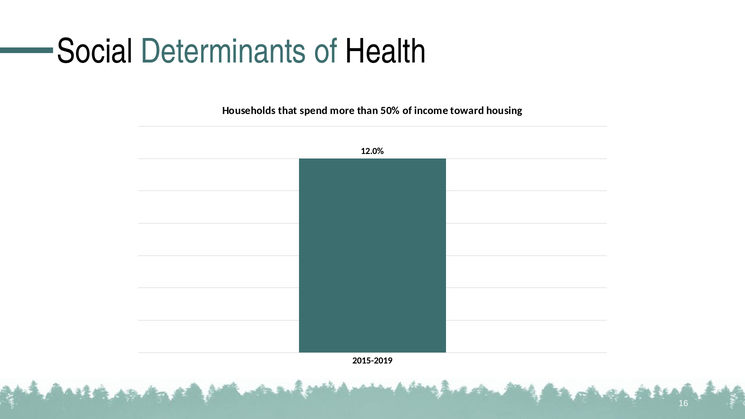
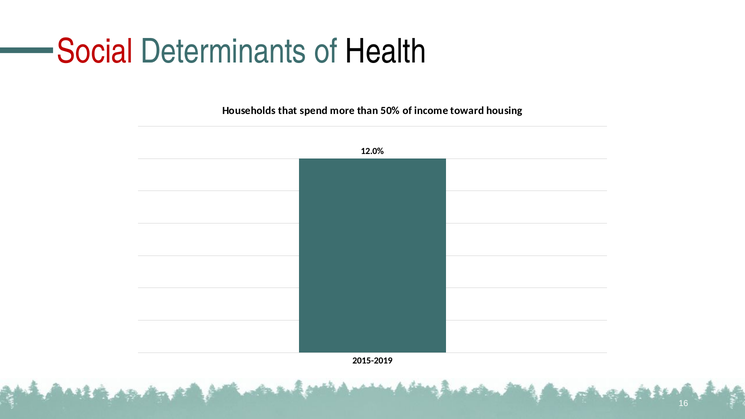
Social colour: black -> red (95, 51)
